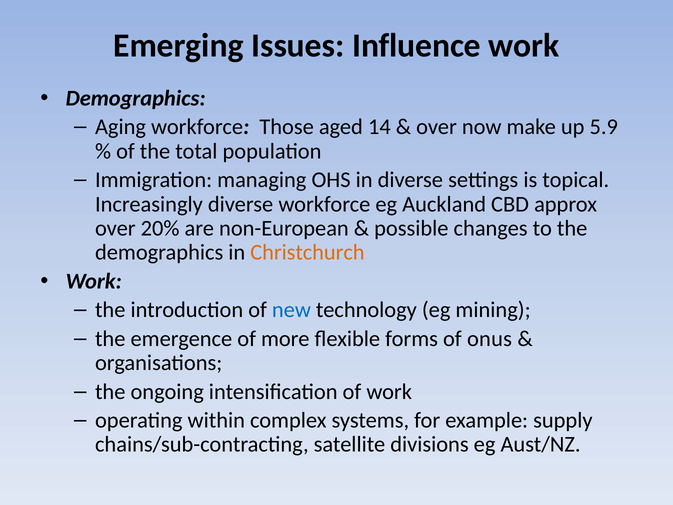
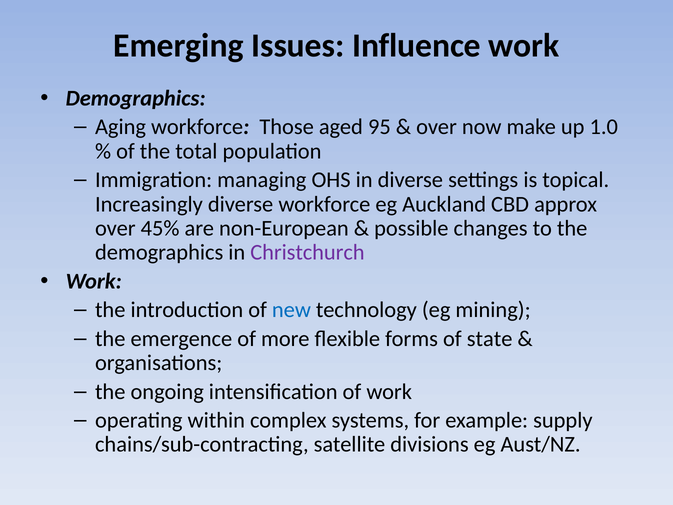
14: 14 -> 95 (379, 127)
5.9: 5.9 -> 1.0 (604, 127)
20%: 20% -> 45% (160, 228)
Christchurch colour: orange -> purple (307, 252)
onus: onus -> state (490, 339)
